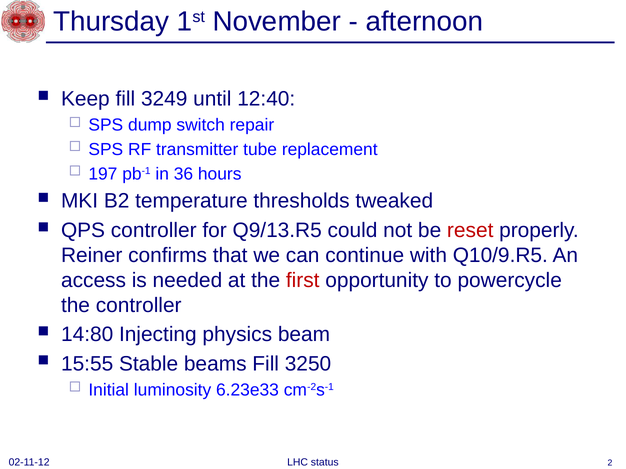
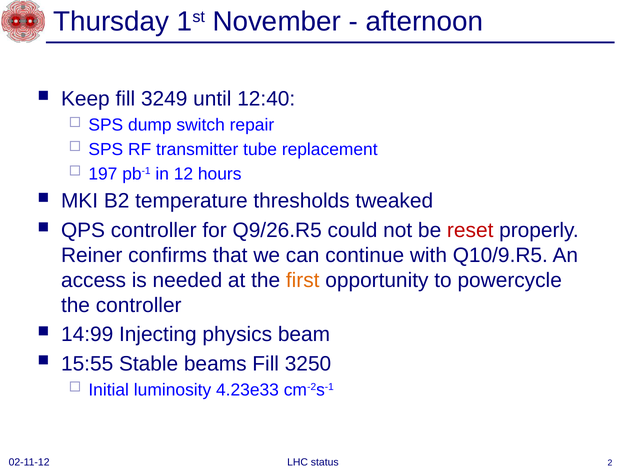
36: 36 -> 12 (183, 174)
Q9/13.R5: Q9/13.R5 -> Q9/26.R5 (277, 231)
first colour: red -> orange (303, 281)
14:80: 14:80 -> 14:99 (87, 335)
6.23e33: 6.23e33 -> 4.23e33 (247, 390)
